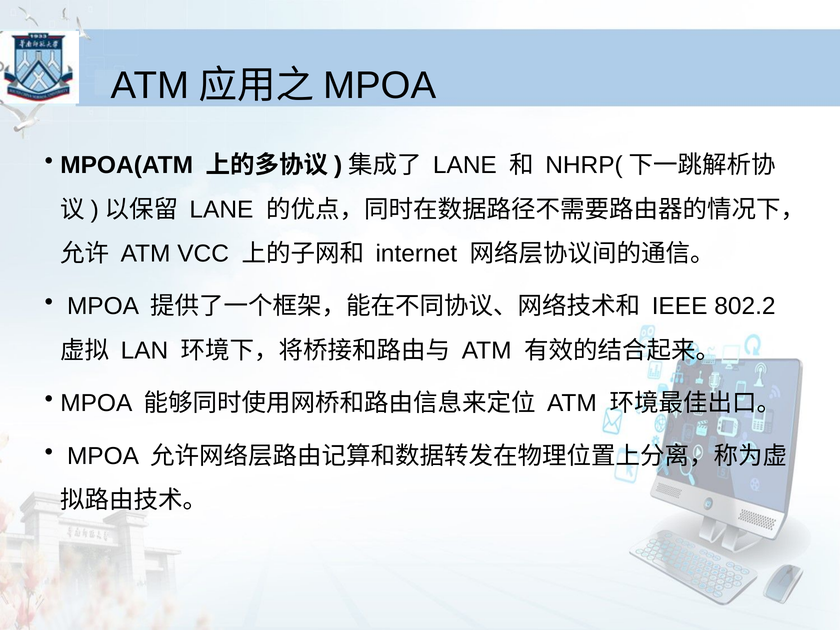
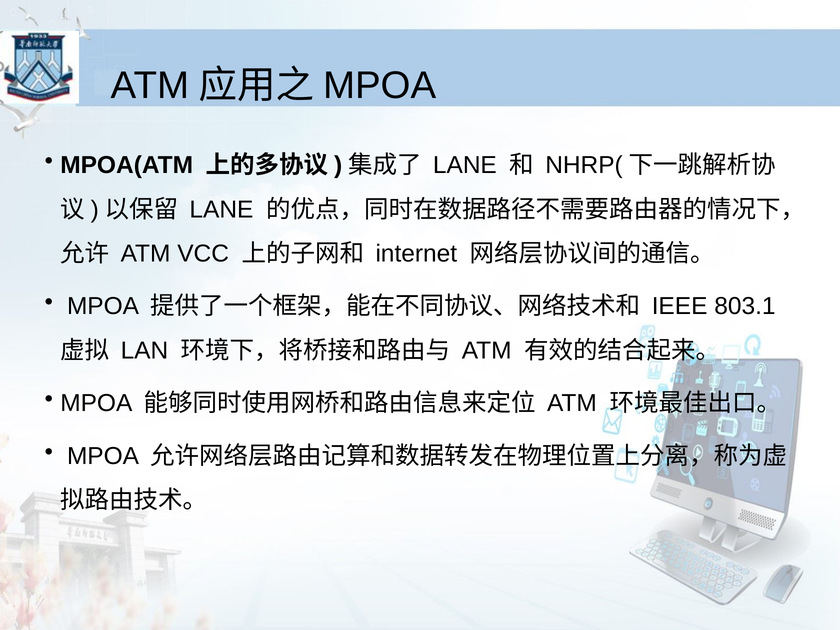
802.2: 802.2 -> 803.1 (745, 306)
